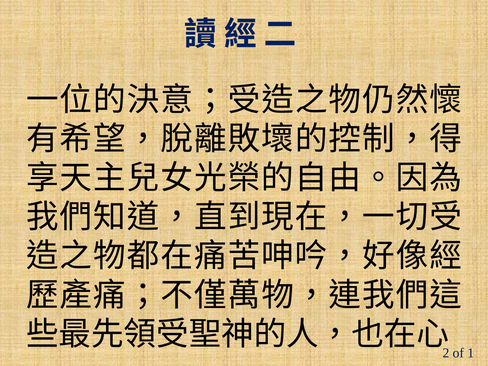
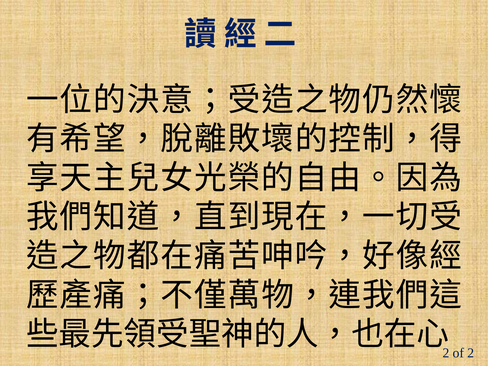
of 1: 1 -> 2 (471, 353)
